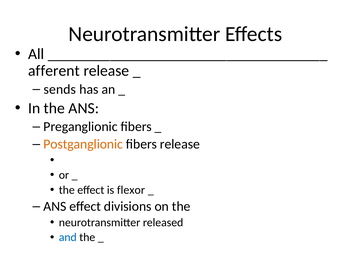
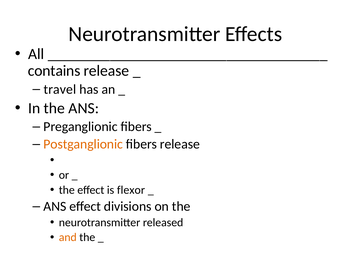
afferent: afferent -> contains (54, 71)
sends: sends -> travel (60, 89)
and colour: blue -> orange (68, 238)
